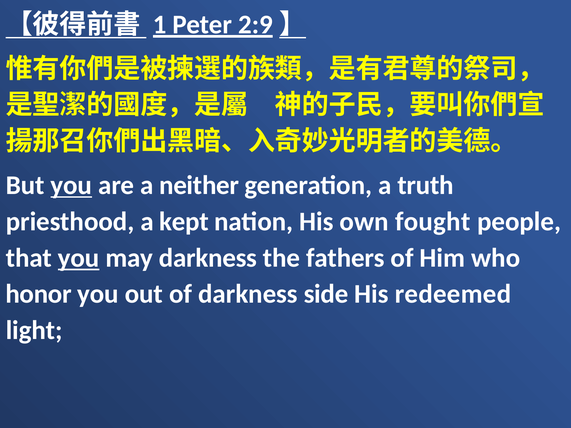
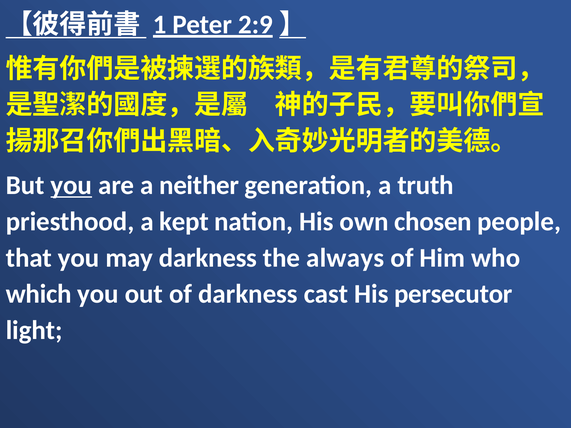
fought: fought -> chosen (433, 222)
you underline: present -> none (79, 258)
fathers: fathers -> always (345, 258)
honor: honor -> which (39, 294)
side: side -> cast (326, 294)
redeemed: redeemed -> persecutor (453, 294)
